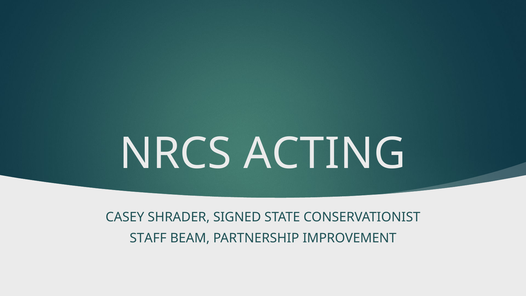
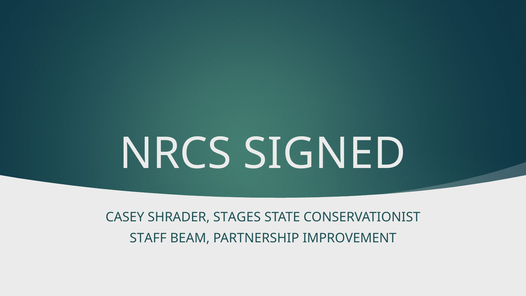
ACTING: ACTING -> SIGNED (325, 154)
SIGNED: SIGNED -> STAGES (237, 217)
